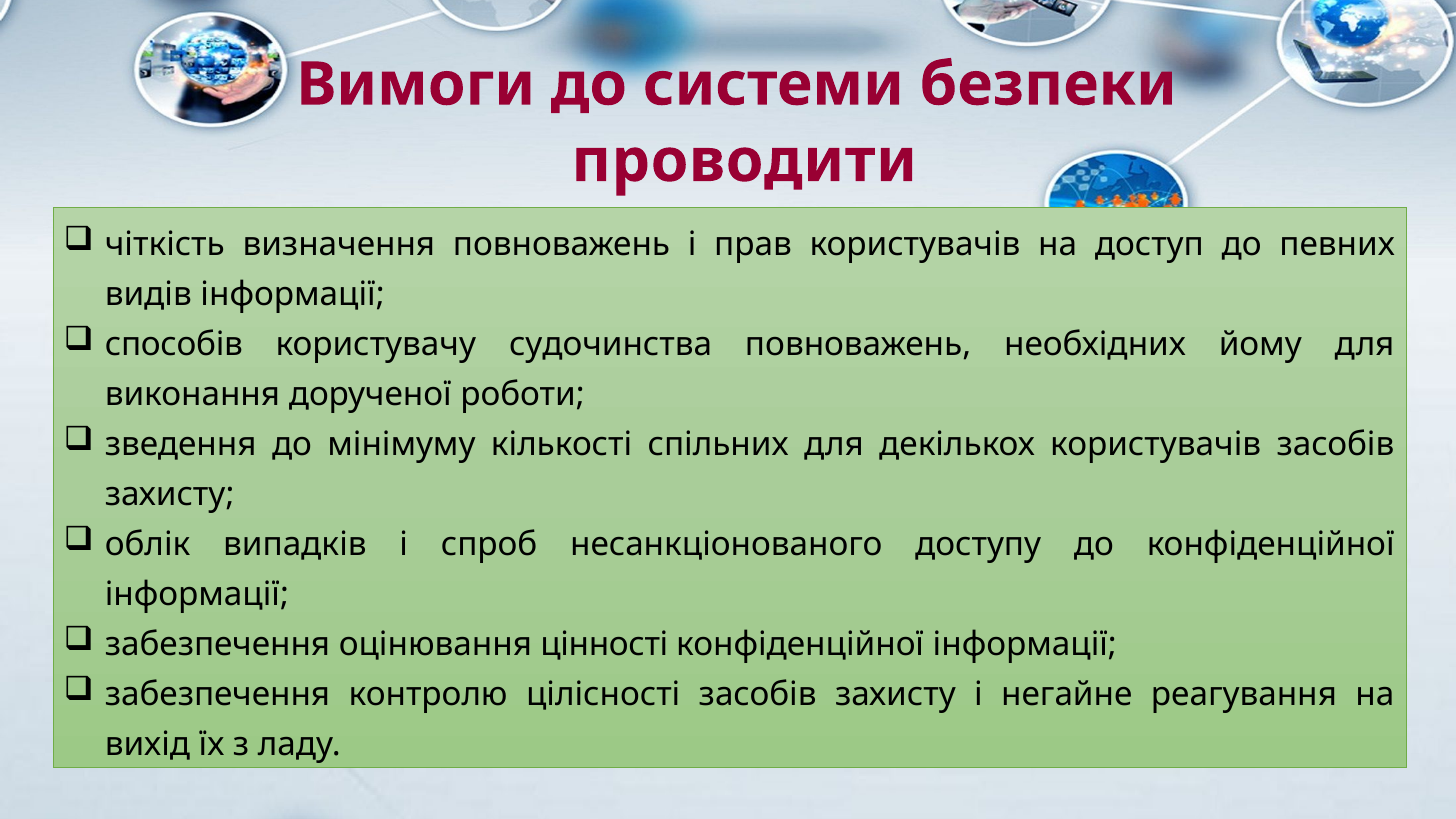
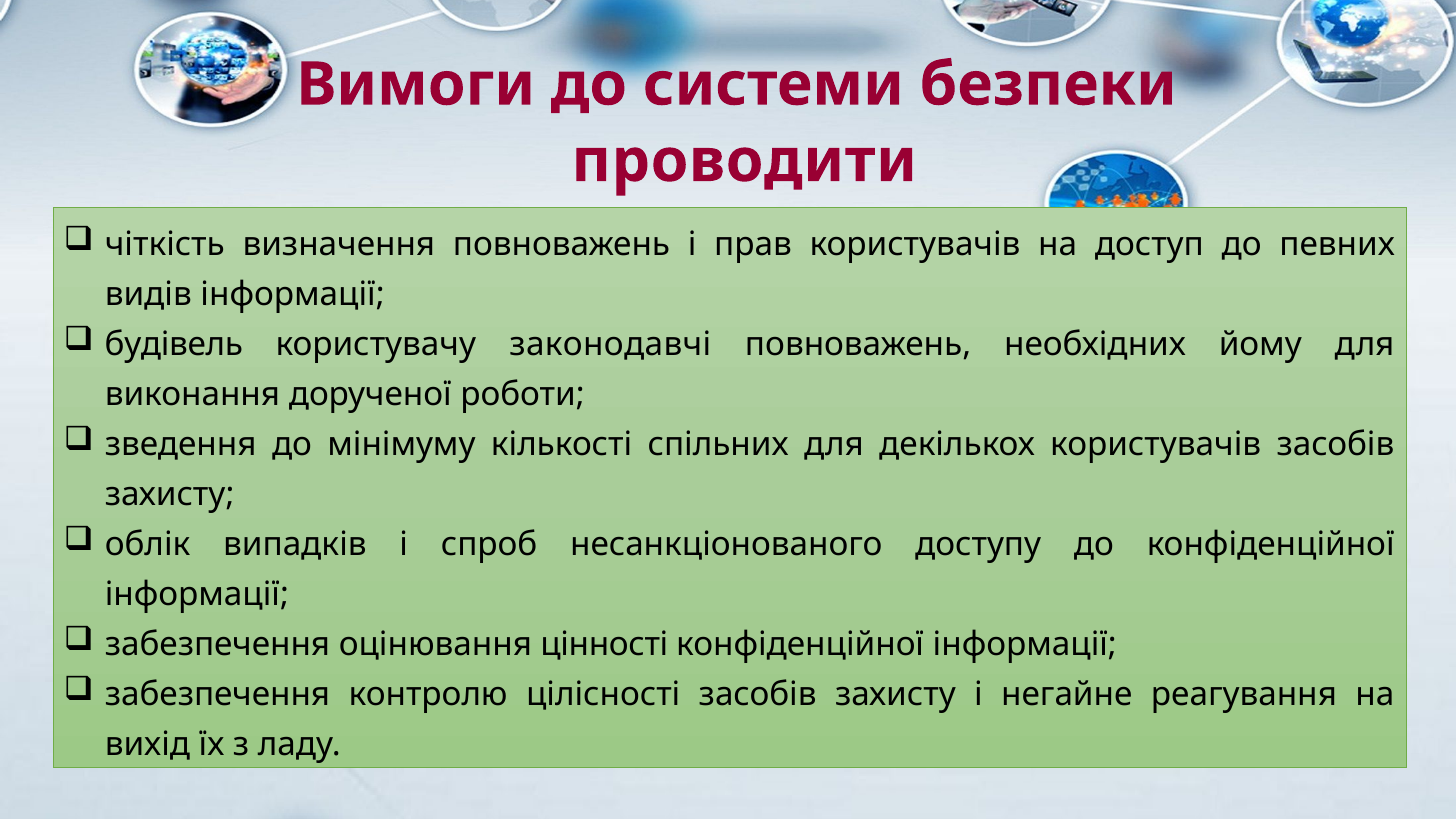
способів: способів -> будівель (174, 345)
судочинства: судочинства -> законодавчі (610, 345)
